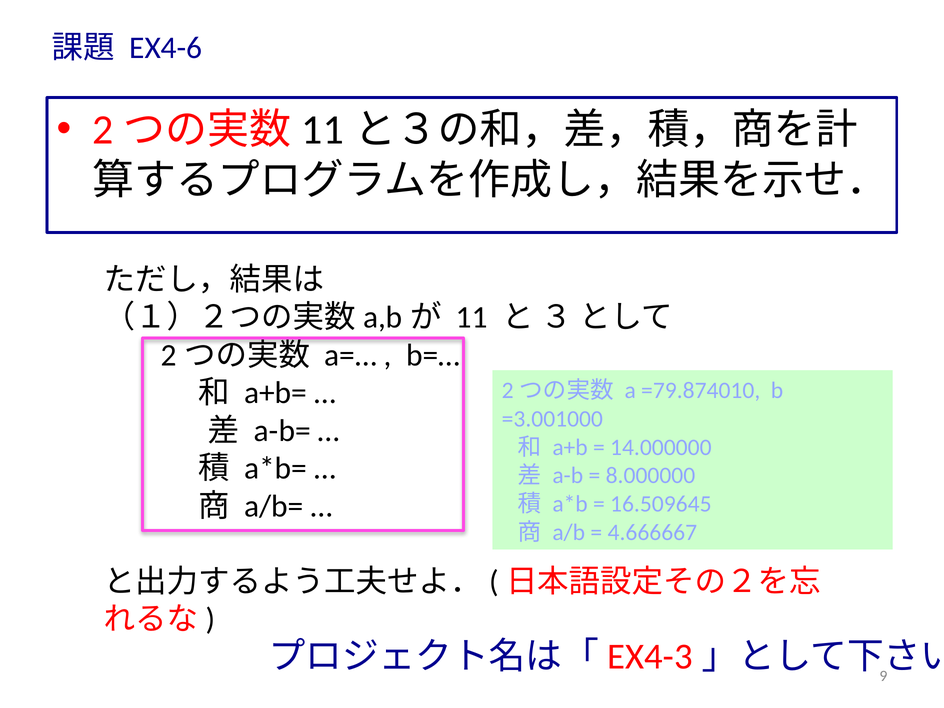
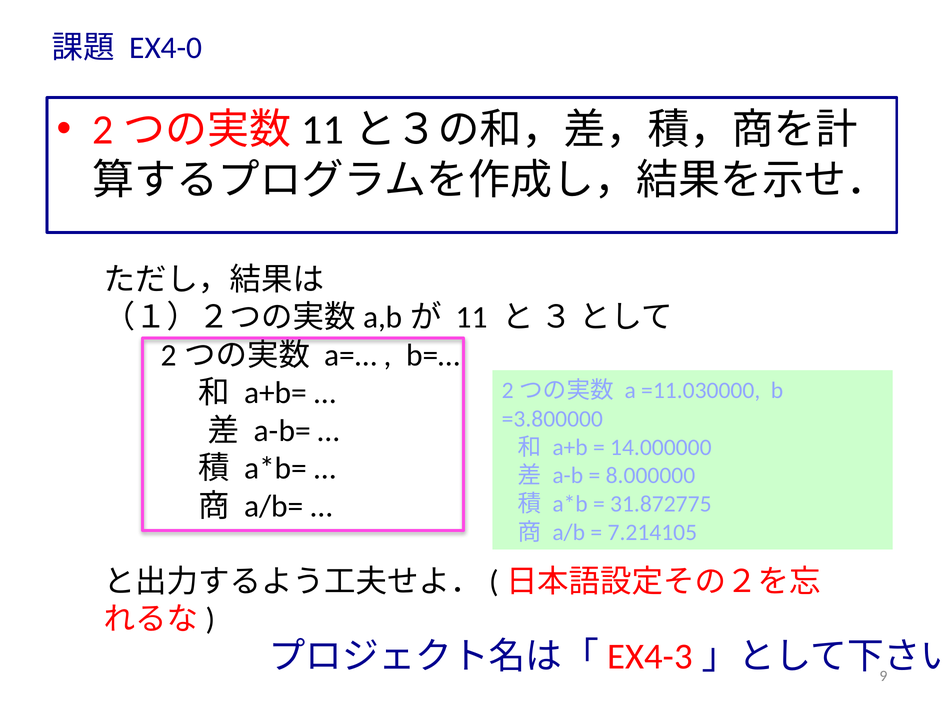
EX4-6: EX4-6 -> EX4-0 (166, 48)
=79.874010: =79.874010 -> =11.030000 (701, 391)
=3.001000: =3.001000 -> =3.800000 (552, 419)
16.509645: 16.509645 -> 31.872775 (661, 504)
4.666667: 4.666667 -> 7.214105 (652, 532)
